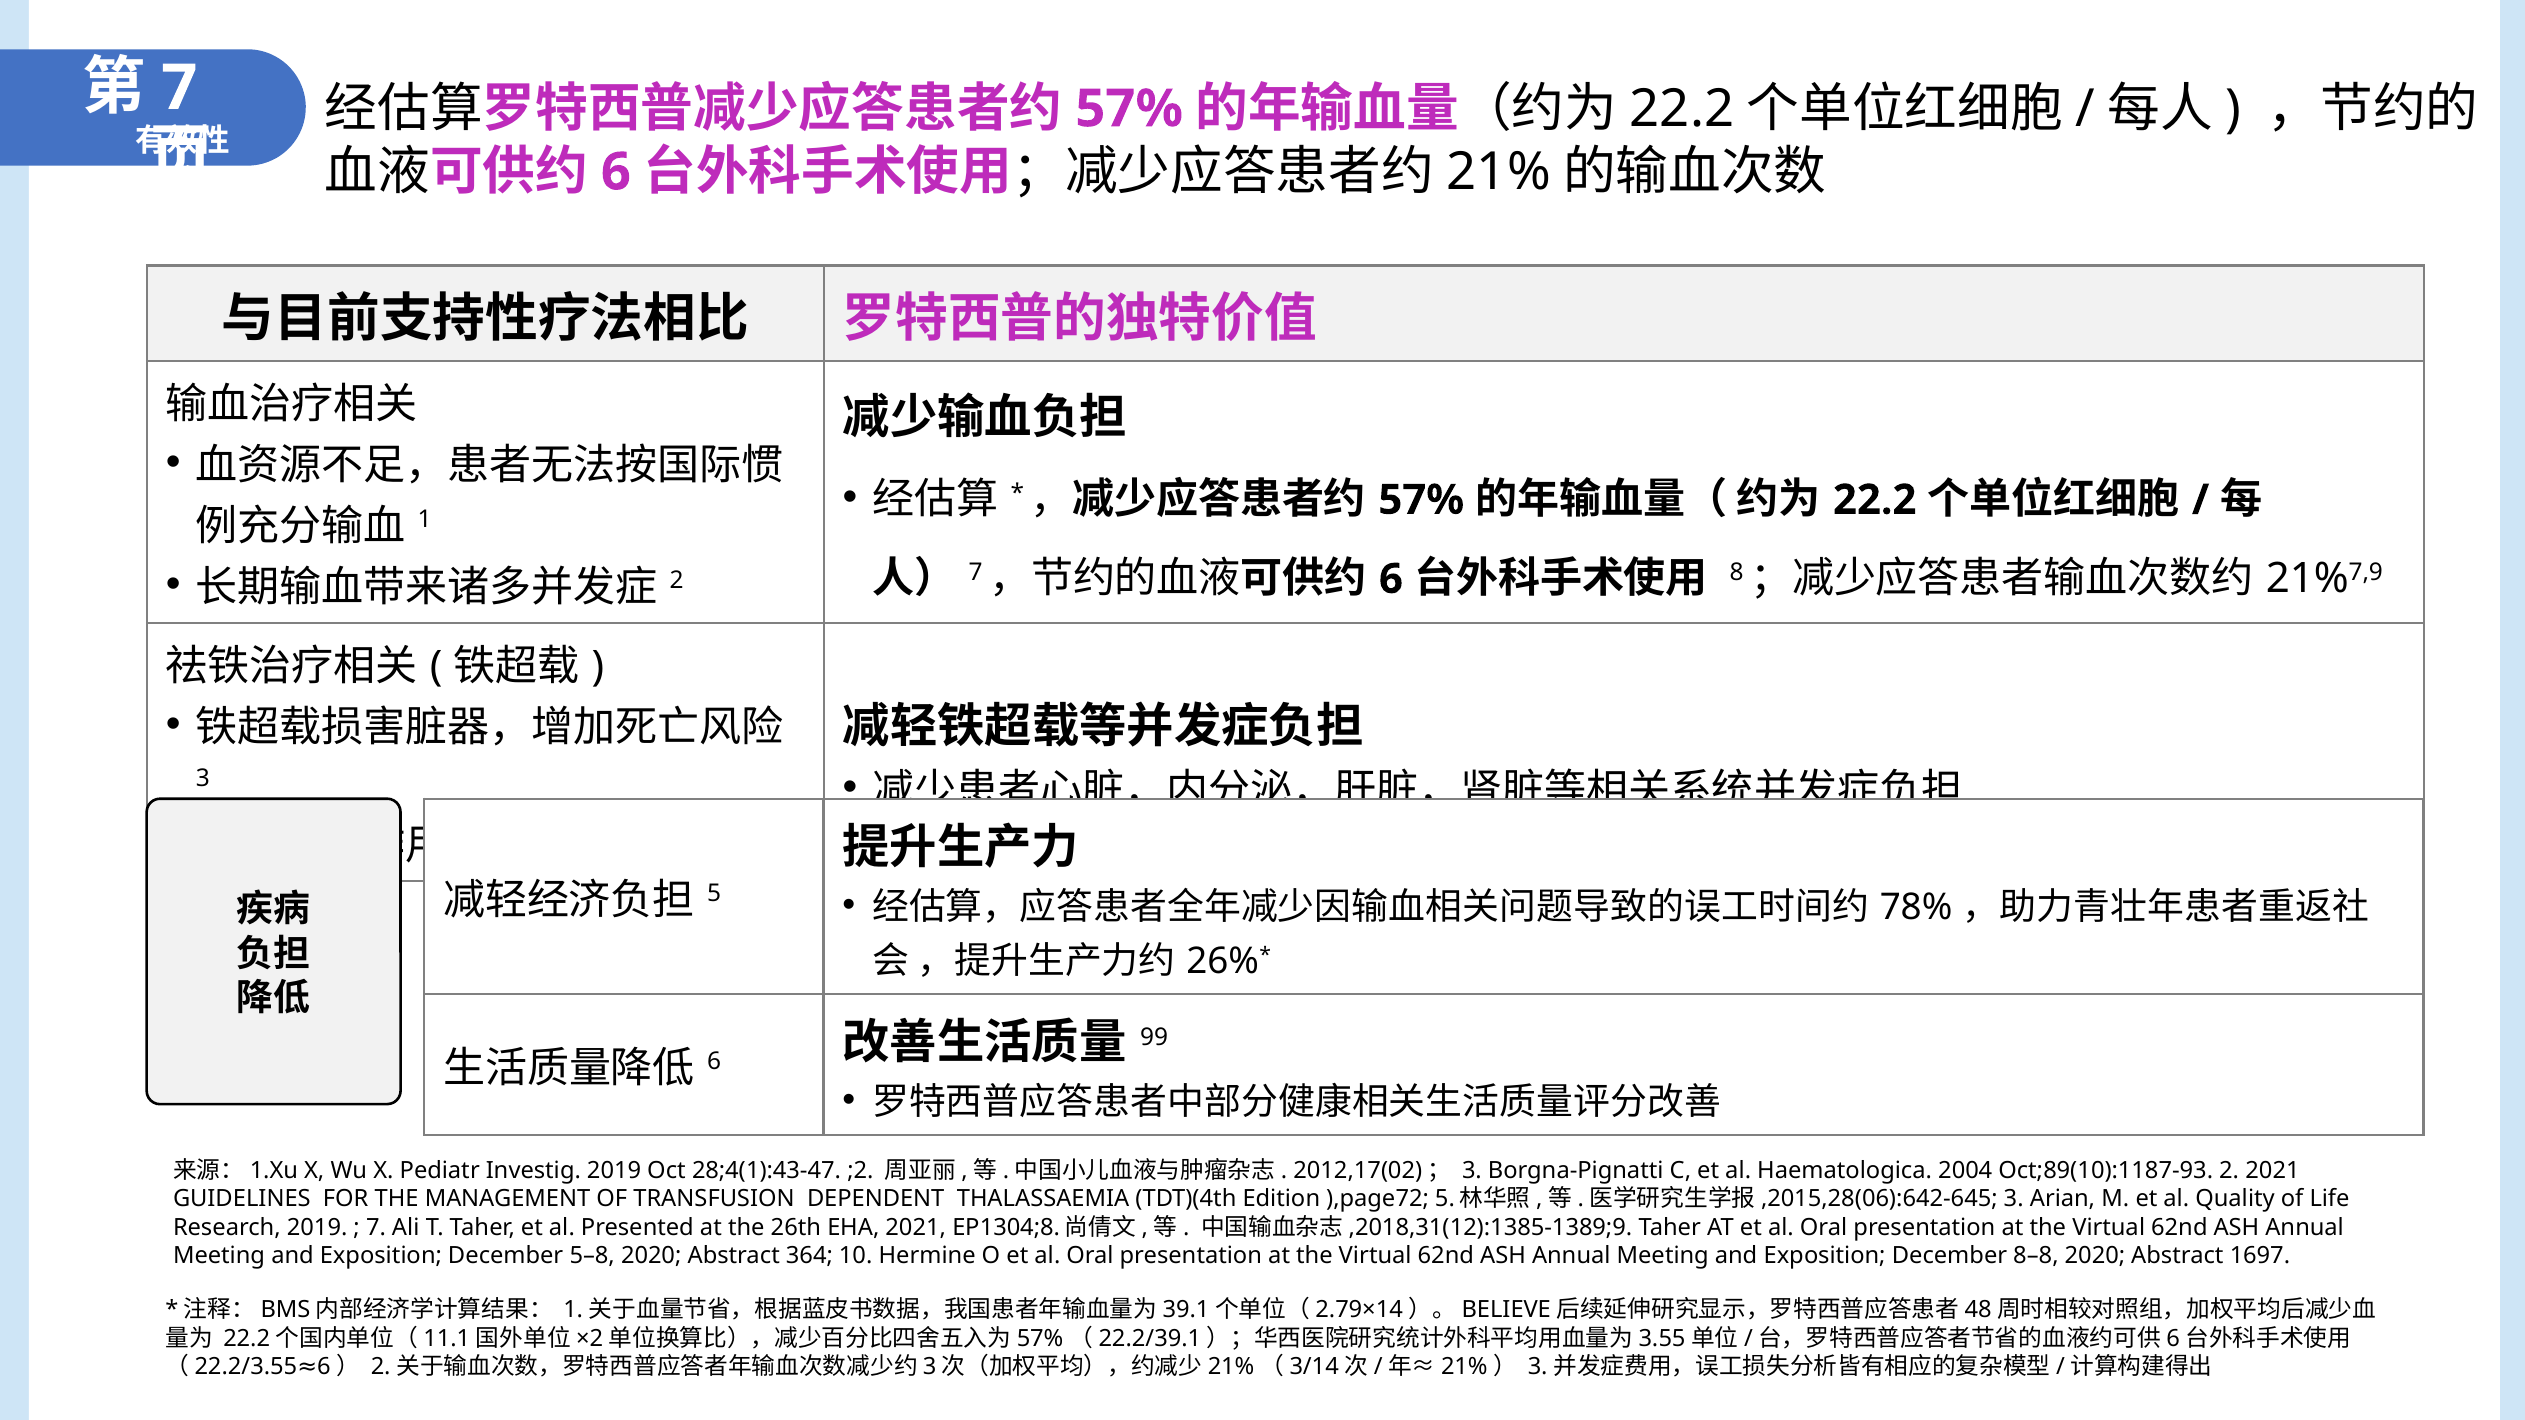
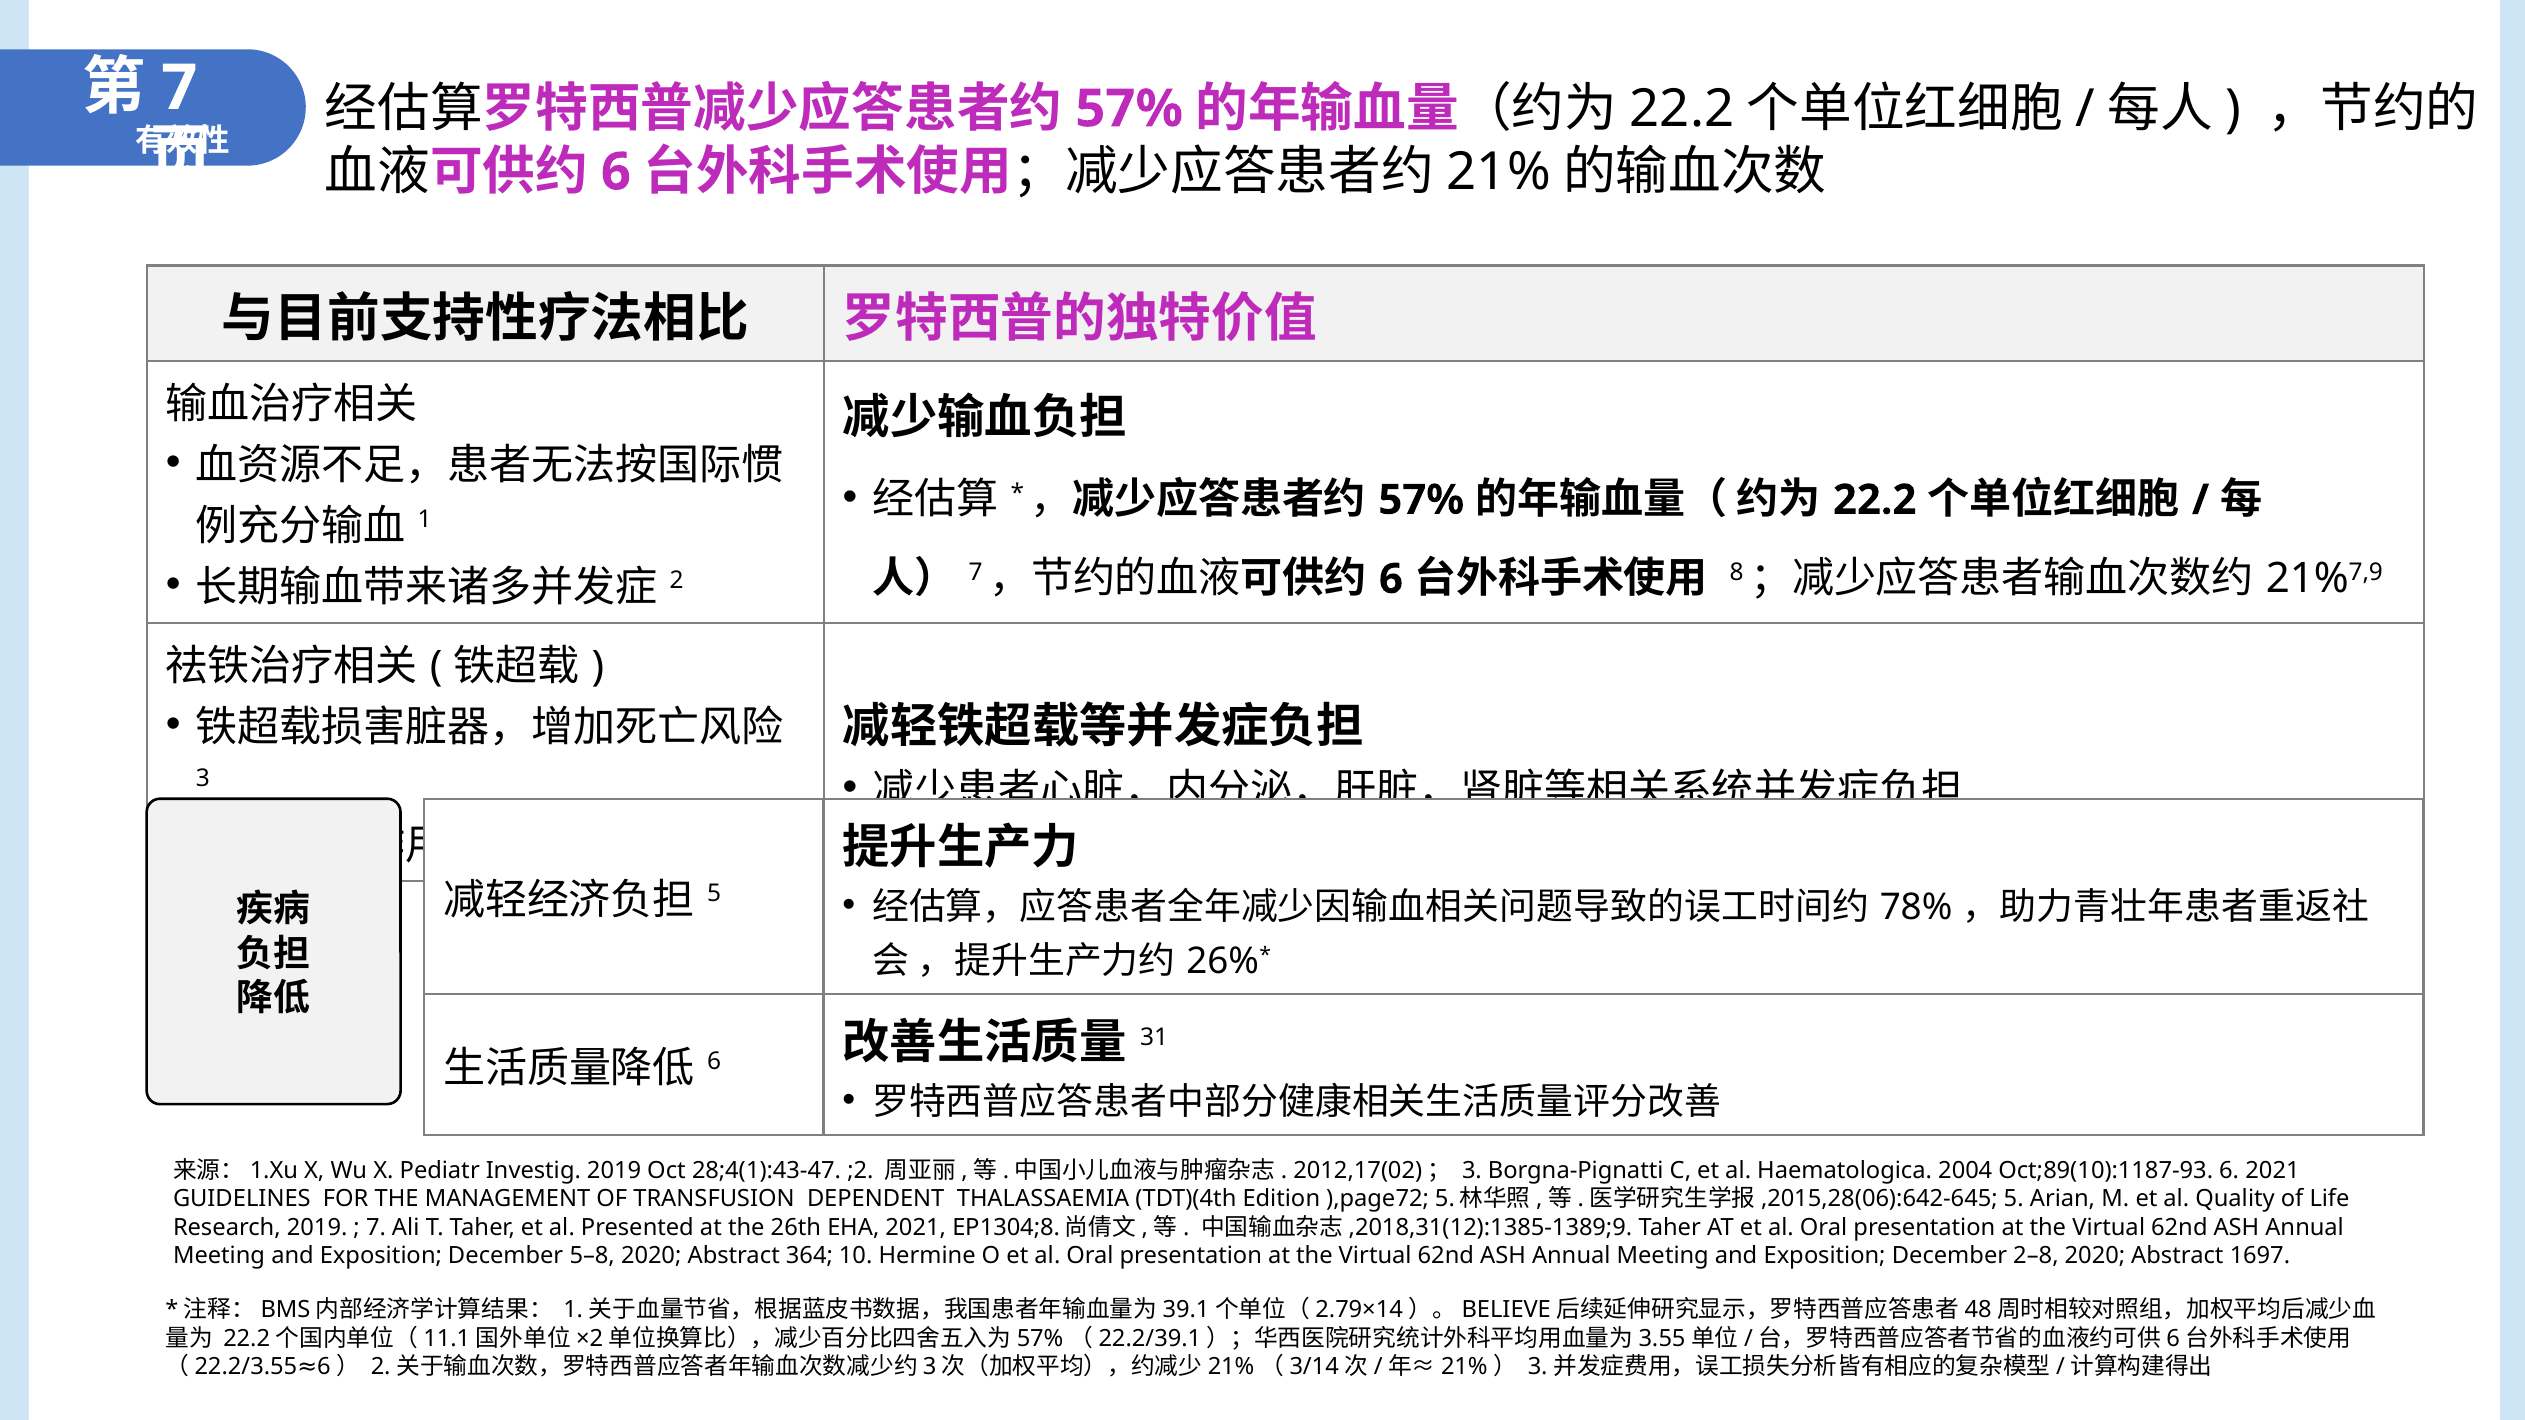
99: 99 -> 31 (1154, 1038)
Oct;89(10):1187-93 2: 2 -> 6 (2229, 1171)
3: 3 -> 5 (2014, 1199)
8–8: 8–8 -> 2–8 (2036, 1256)
